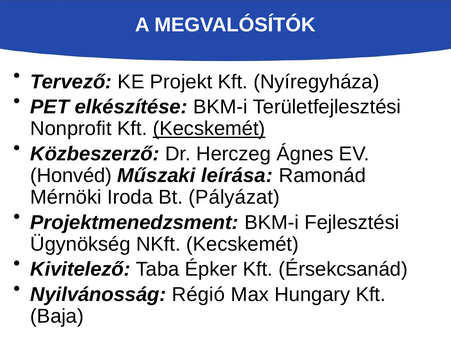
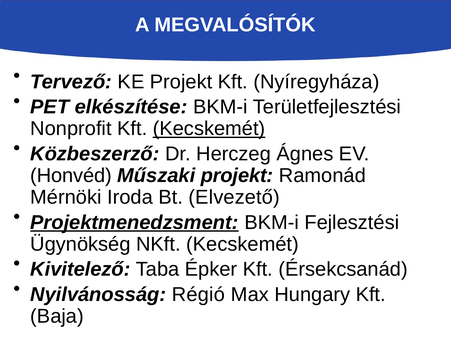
Műszaki leírása: leírása -> projekt (237, 176)
Pályázat: Pályázat -> Elvezető (234, 197)
Projektmenedzsment underline: none -> present (134, 223)
